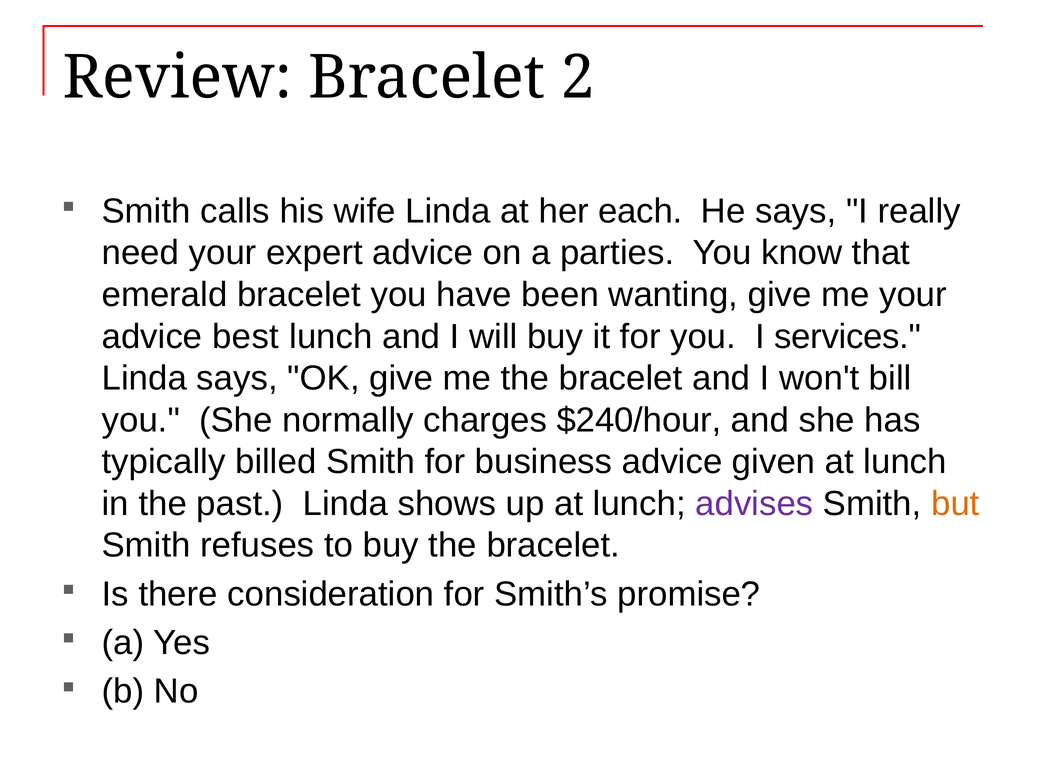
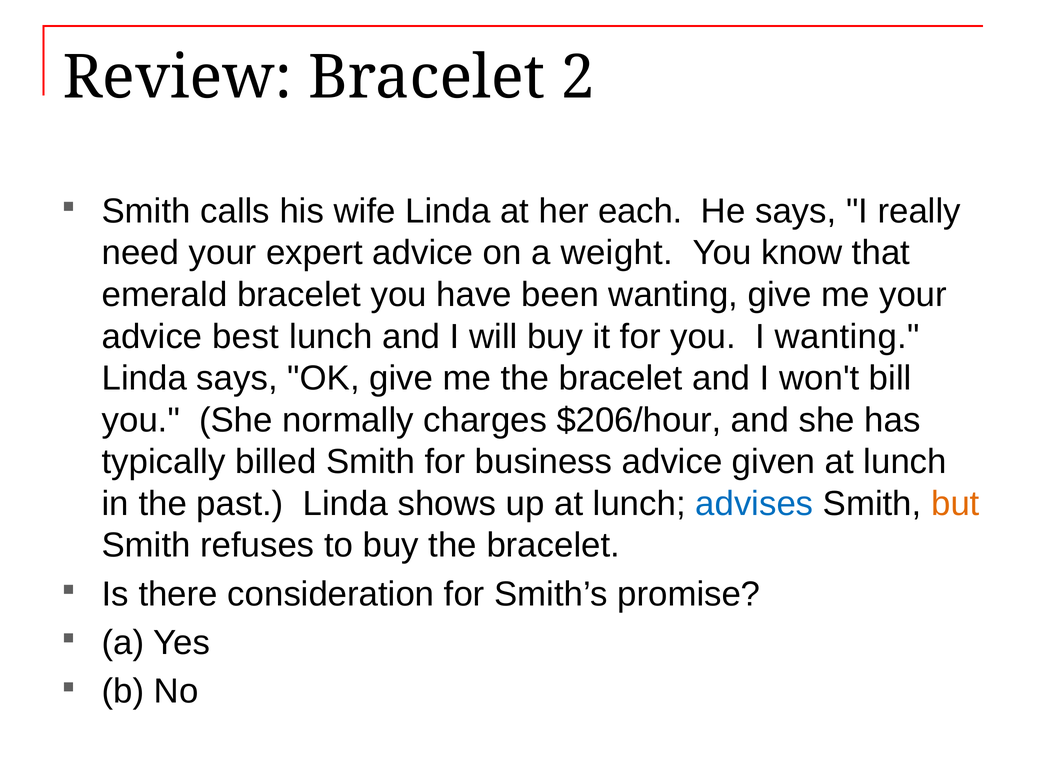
parties: parties -> weight (617, 253)
I services: services -> wanting (847, 337)
$240/hour: $240/hour -> $206/hour (639, 420)
advises colour: purple -> blue (754, 504)
